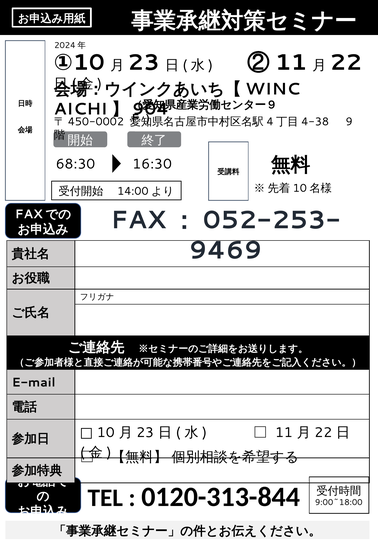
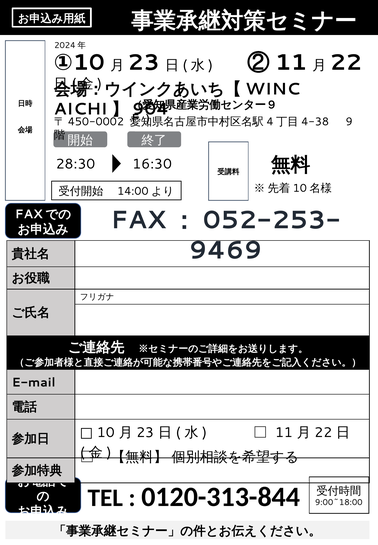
68:30: 68:30 -> 28:30 (76, 164)
